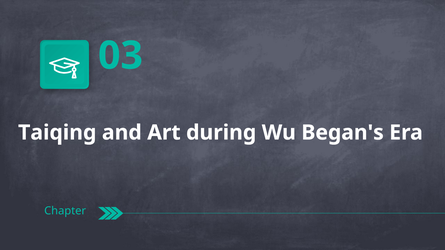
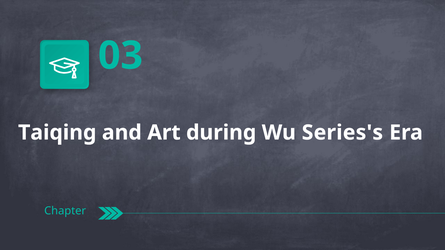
Began's: Began's -> Series's (342, 133)
